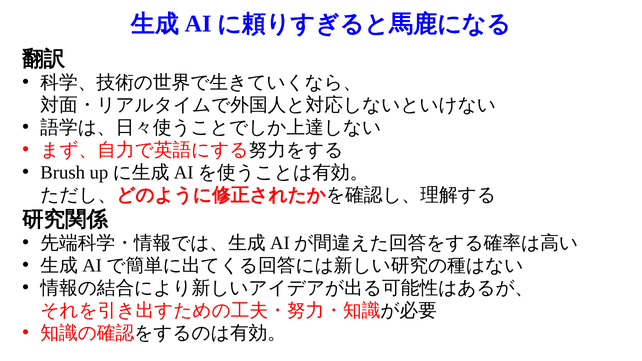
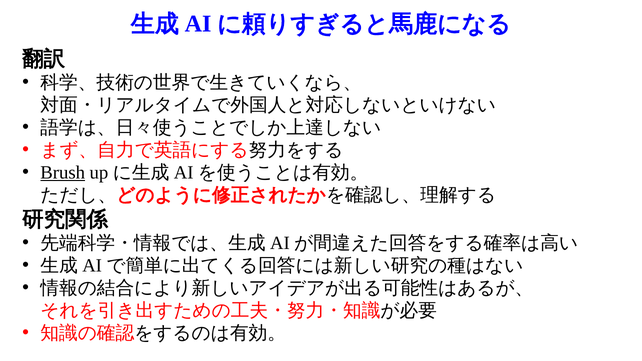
Brush underline: none -> present (63, 172)
